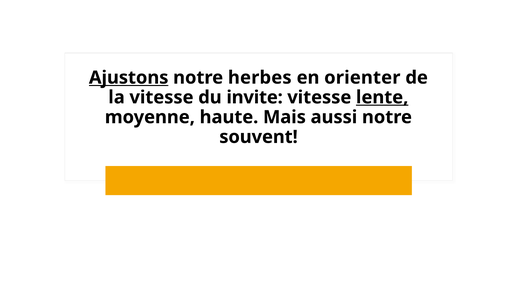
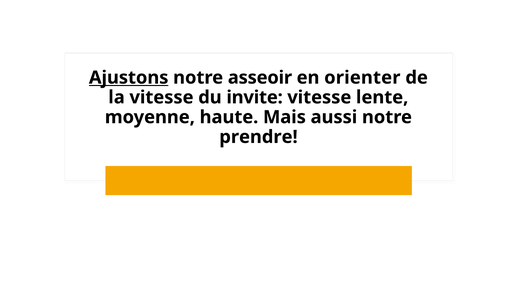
herbes: herbes -> asseoir (260, 78)
lente underline: present -> none (382, 97)
souvent: souvent -> prendre (258, 137)
